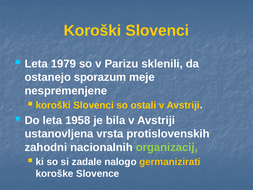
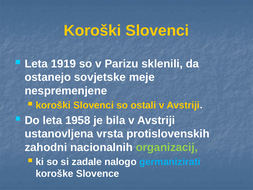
1979: 1979 -> 1919 (63, 64)
sporazum: sporazum -> sovjetske (100, 77)
germanizirati colour: yellow -> light blue (170, 162)
